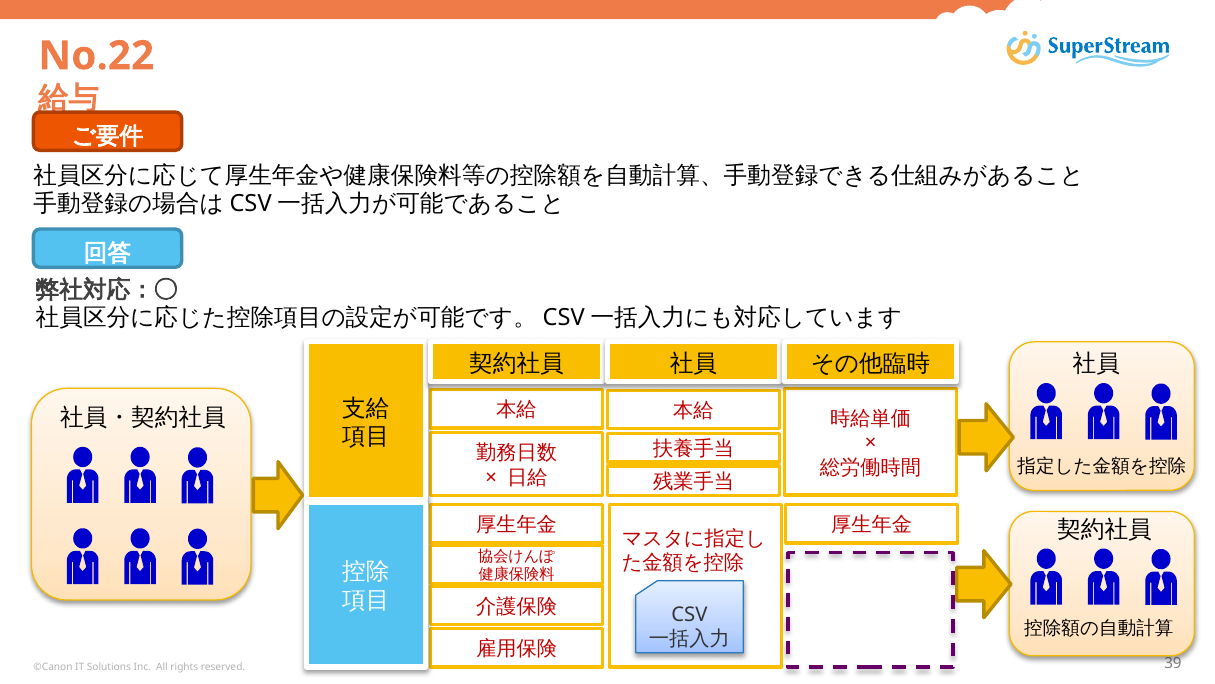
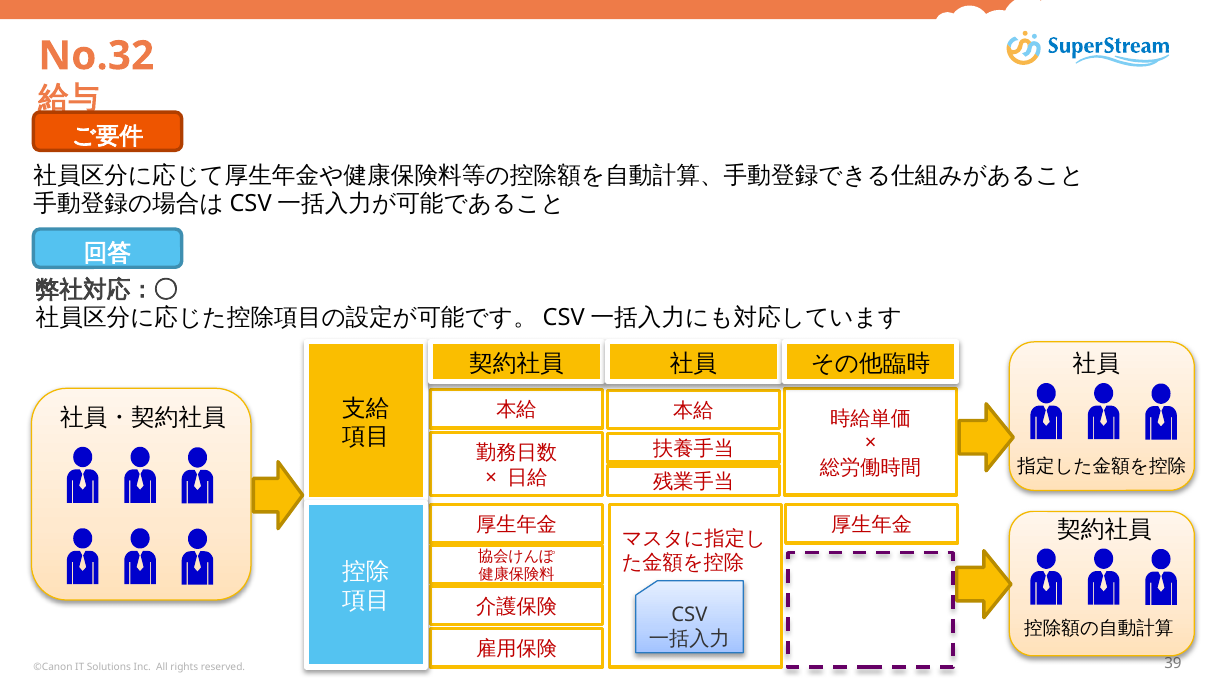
No.22: No.22 -> No.32 (96, 56)
